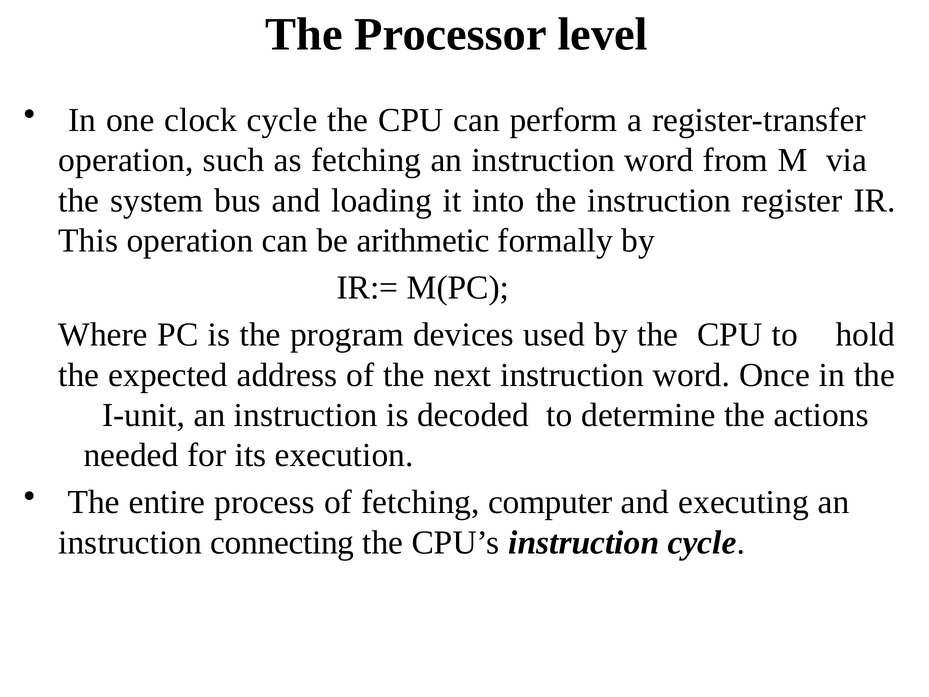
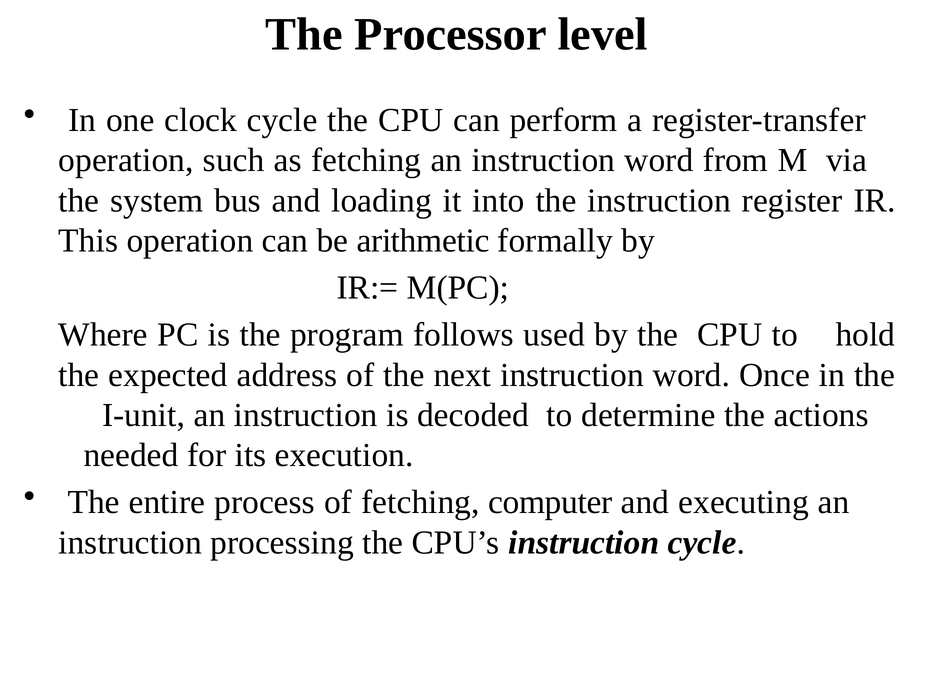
devices: devices -> follows (464, 335)
connecting: connecting -> processing (282, 542)
